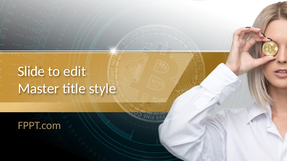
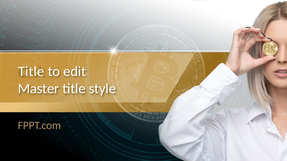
Slide: Slide -> Title (31, 72)
